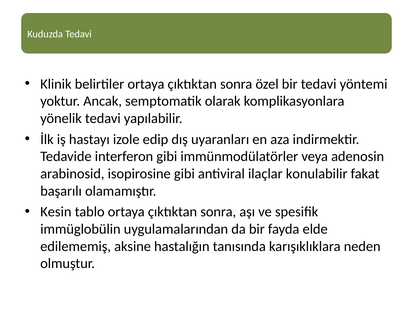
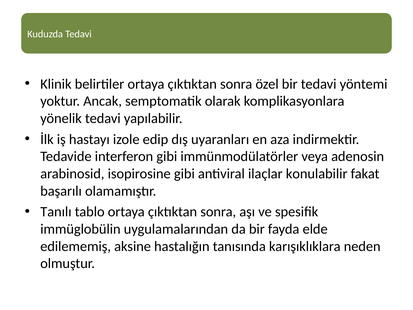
Kesin: Kesin -> Tanılı (56, 212)
